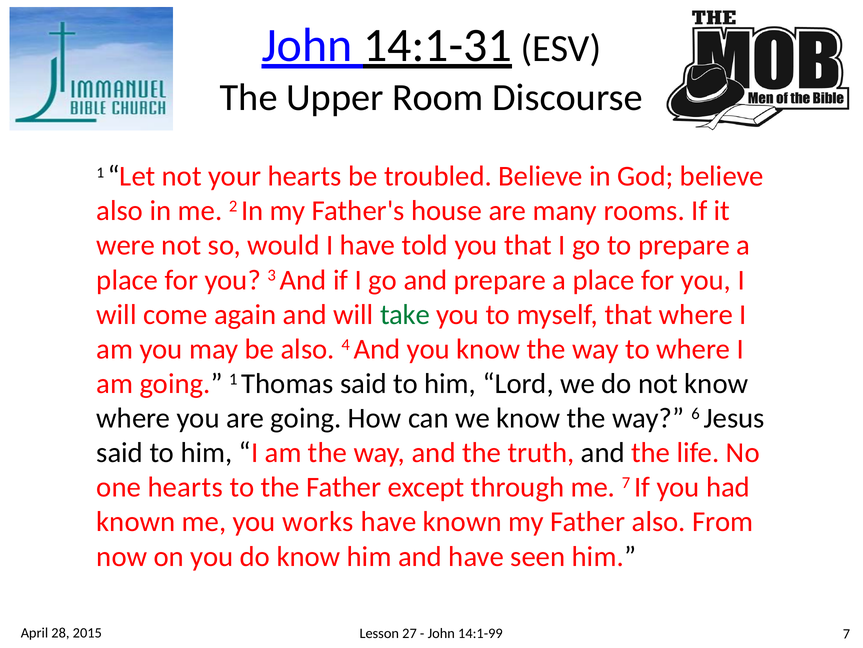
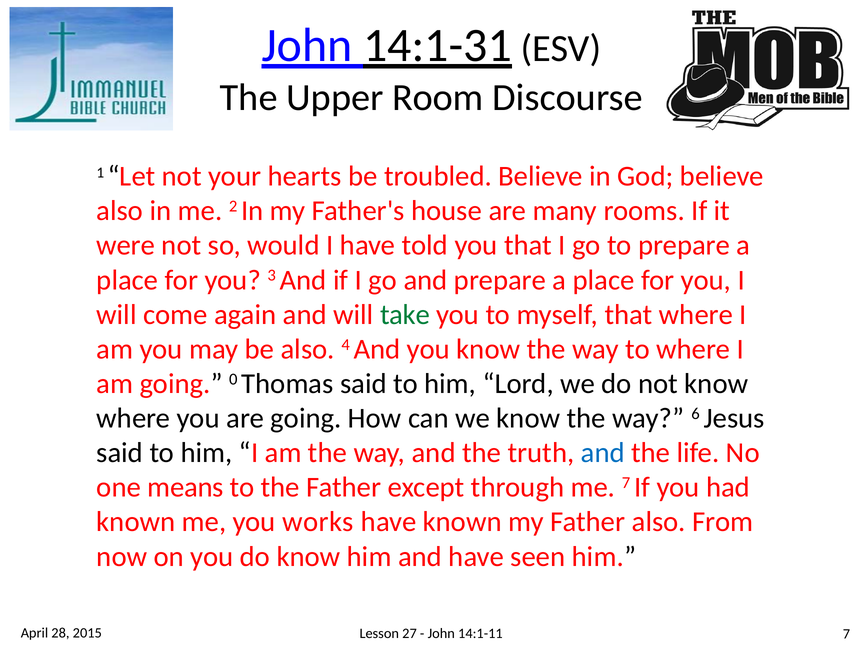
going 1: 1 -> 0 (233, 379)
and colour: black -> blue (603, 452)
one hearts: hearts -> means (185, 487)
14:1-99: 14:1-99 -> 14:1-11 (480, 633)
